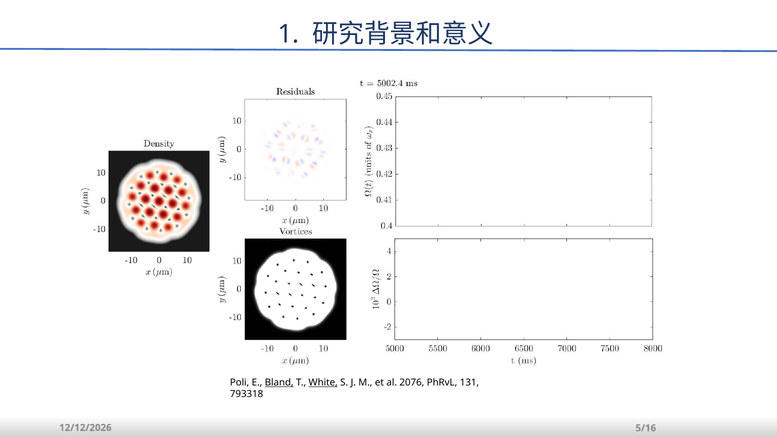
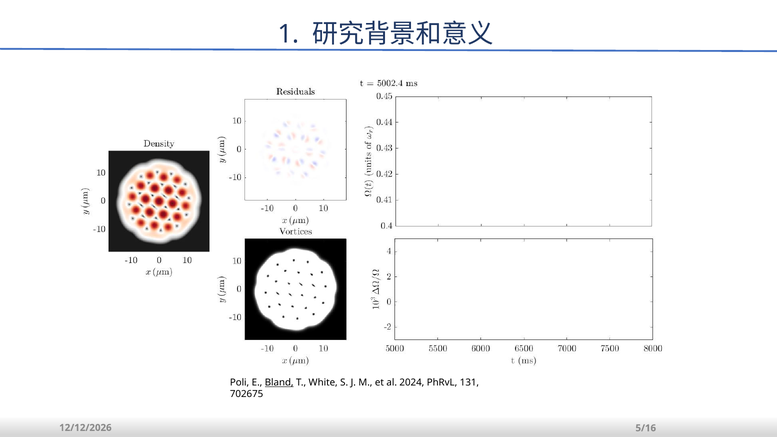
White underline: present -> none (323, 383)
2076: 2076 -> 2024 (412, 383)
793318: 793318 -> 702675 (247, 394)
